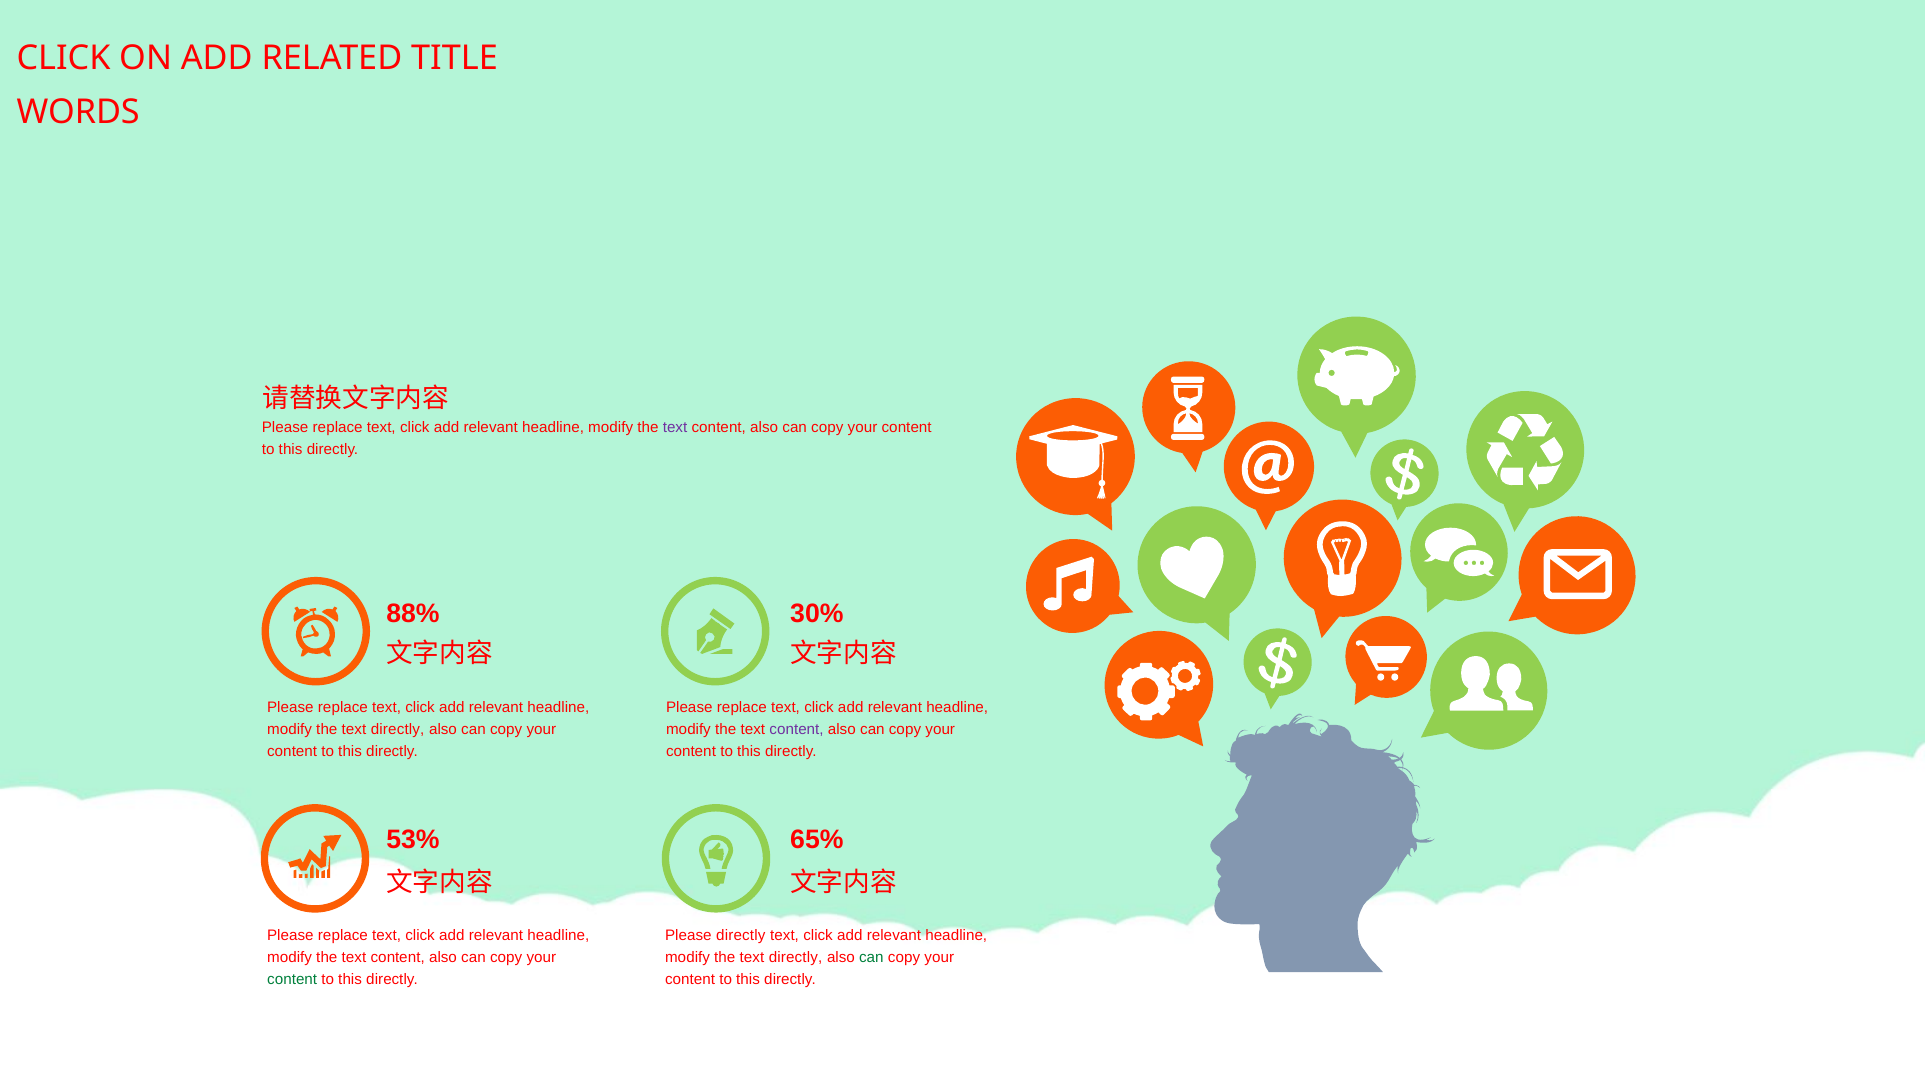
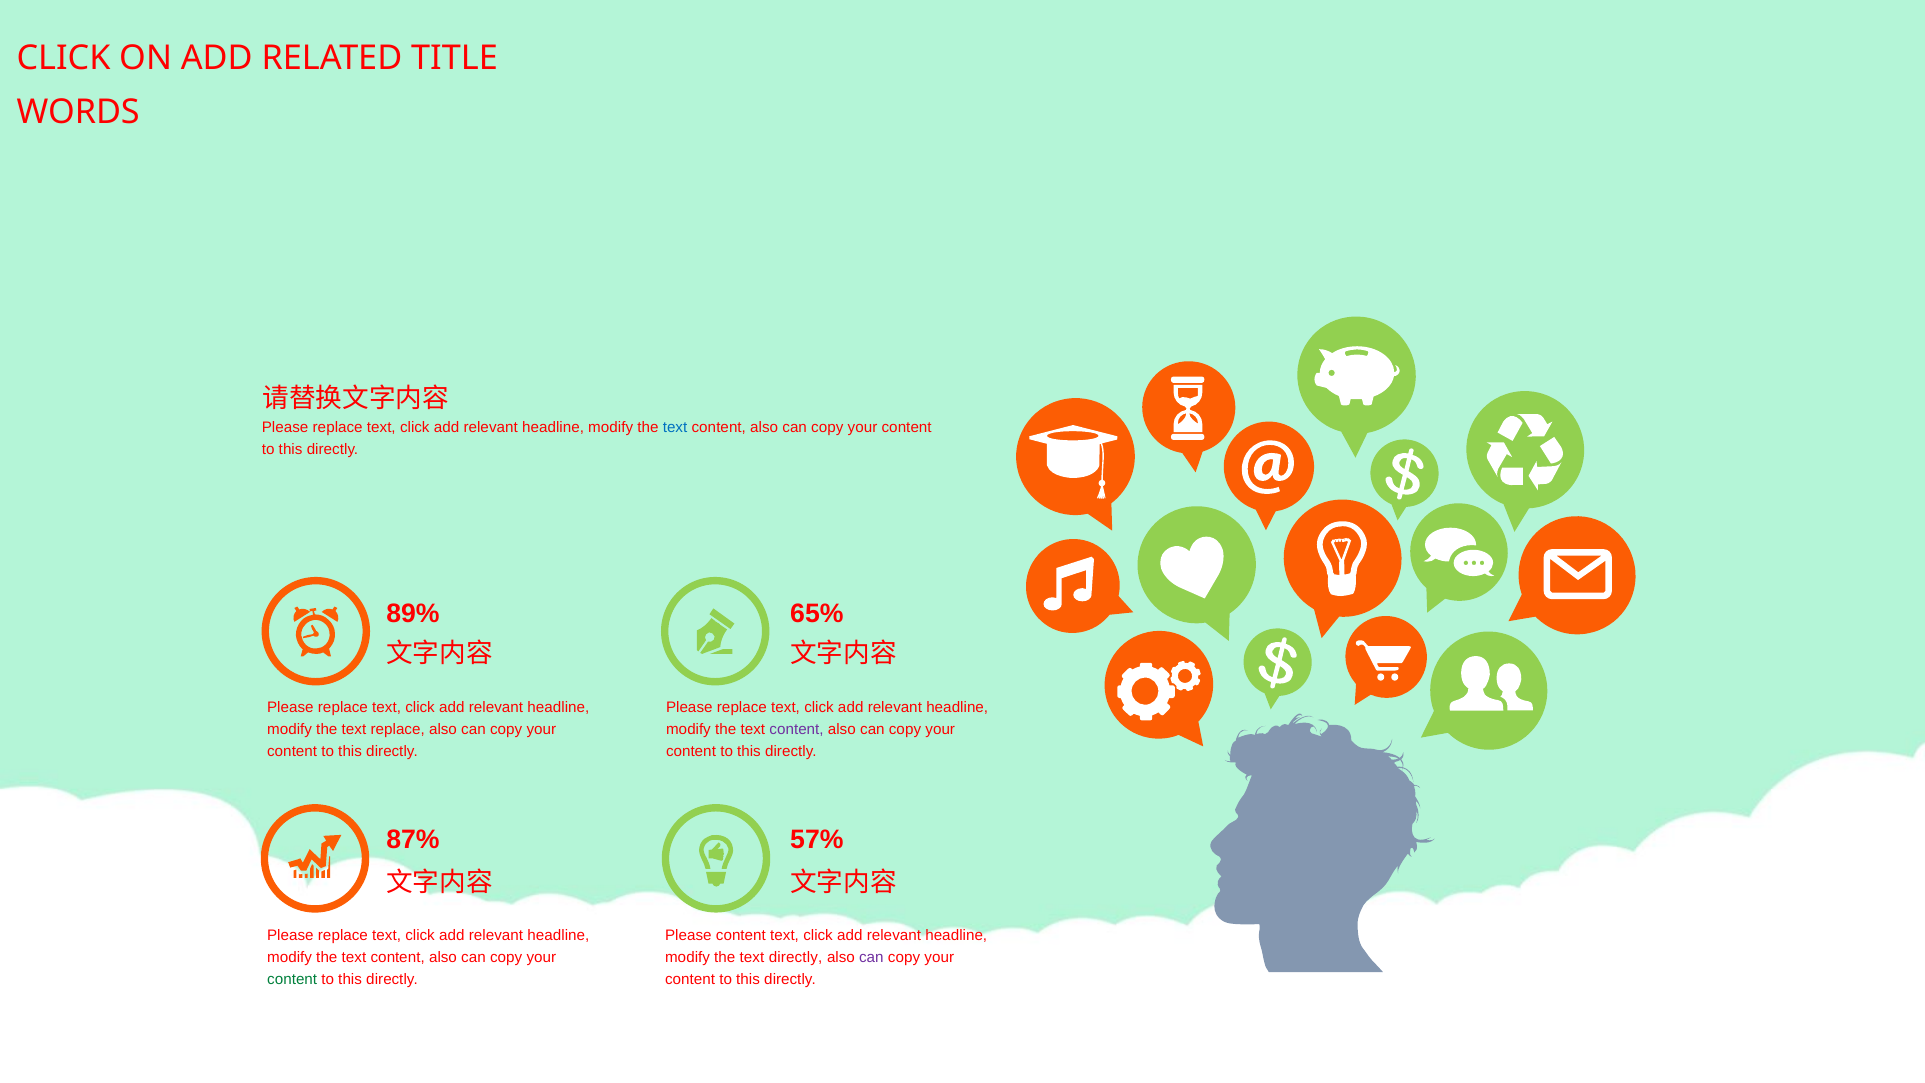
text colour: purple -> blue (675, 428)
88%: 88% -> 89% (413, 614)
30%: 30% -> 65% (817, 614)
directly: directly -> replace (398, 729)
53%: 53% -> 87% (413, 840)
65%: 65% -> 57% (817, 840)
Please directly: directly -> content (741, 935)
can colour: green -> purple (871, 957)
